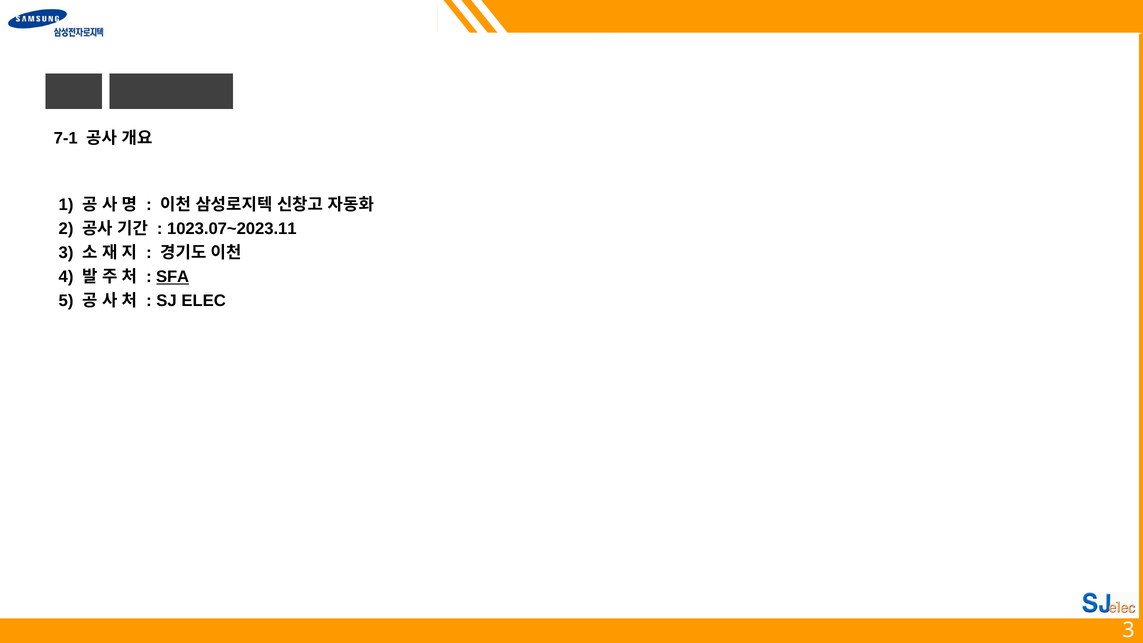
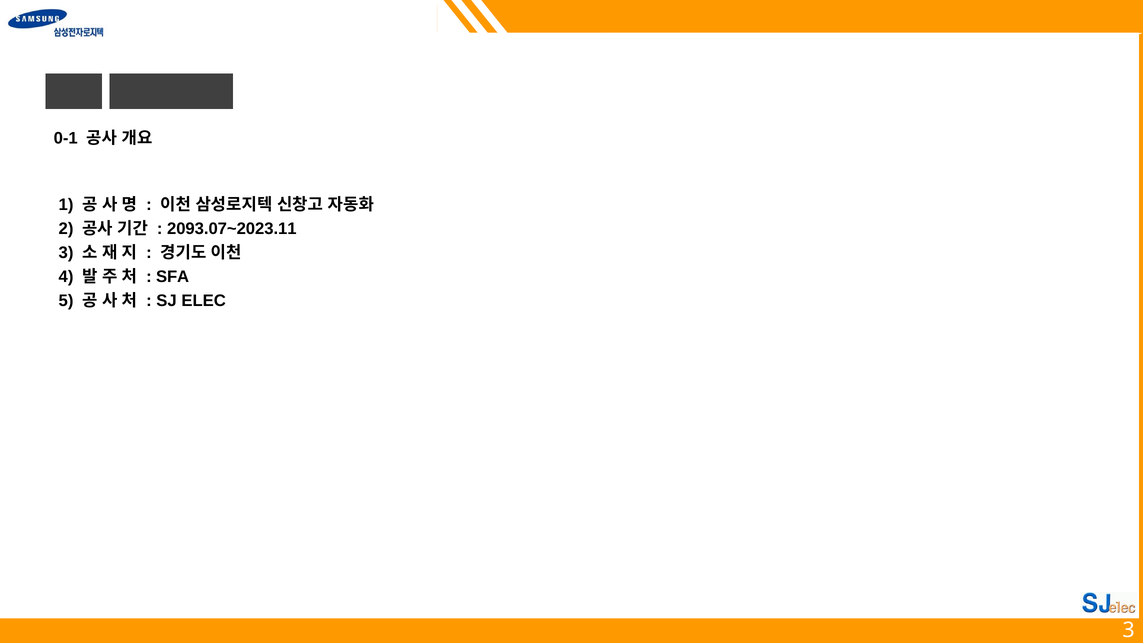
7-1: 7-1 -> 0-1 (66, 138)
1023.07~2023.11: 1023.07~2023.11 -> 2093.07~2023.11 (232, 229)
SFA underline: present -> none (173, 277)
